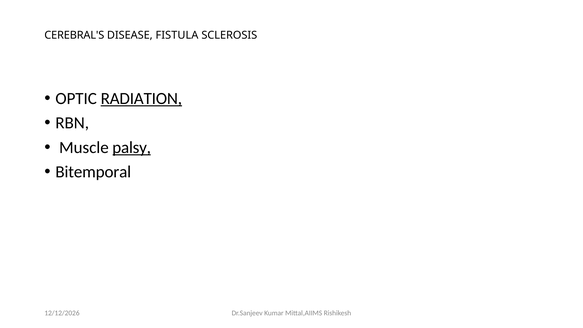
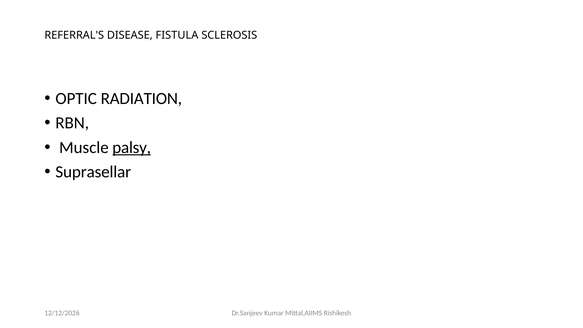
CEREBRAL'S: CEREBRAL'S -> REFERRAL'S (74, 35)
RADIATION underline: present -> none (141, 99)
Bitemporal: Bitemporal -> Suprasellar (93, 172)
